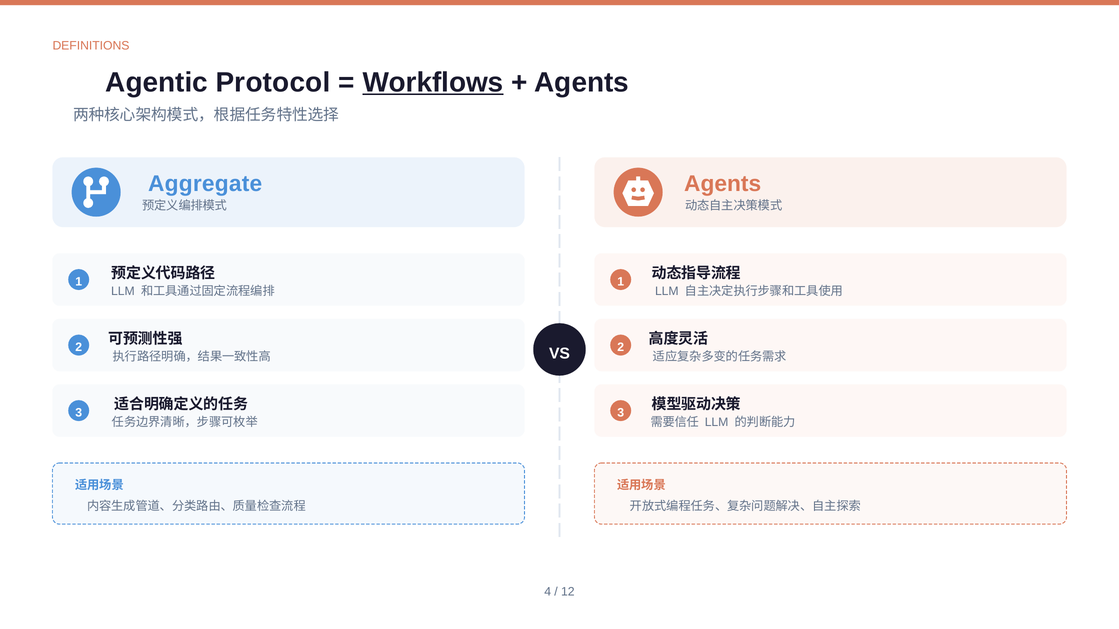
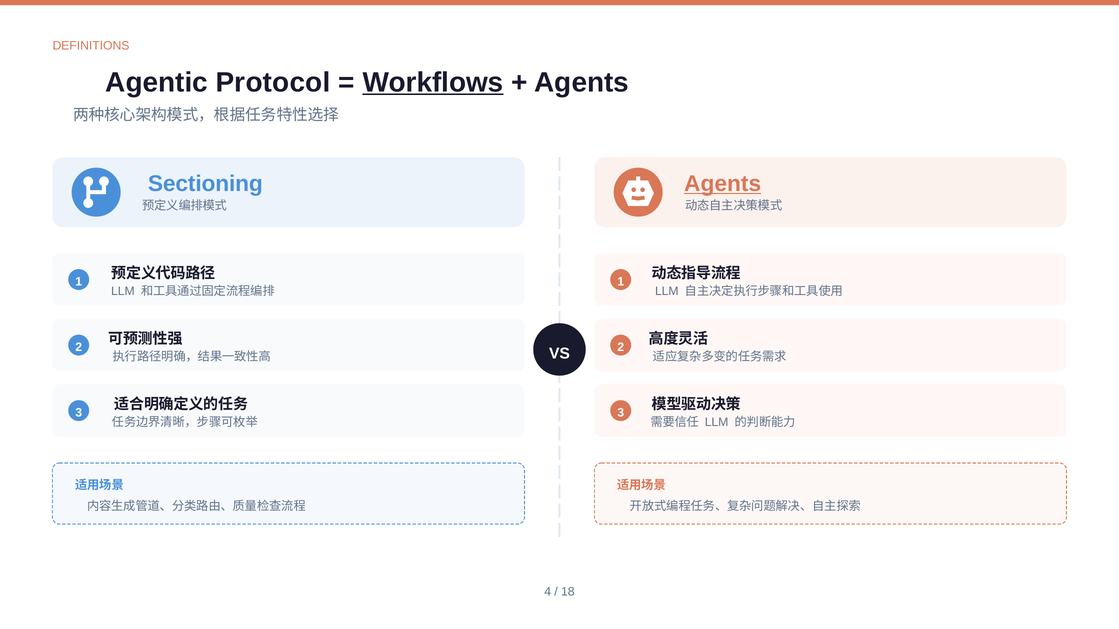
Aggregate: Aggregate -> Sectioning (205, 184)
Agents underline: none -> present (723, 184)
12: 12 -> 18 (568, 592)
